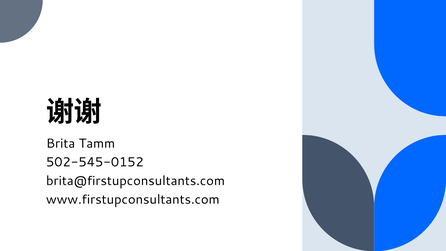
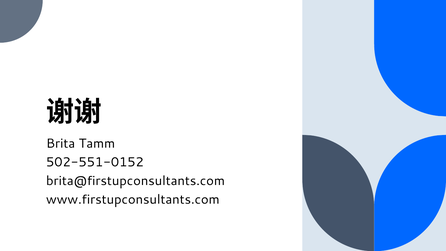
502-545-0152: 502-545-0152 -> 502-551-0152 (95, 162)
